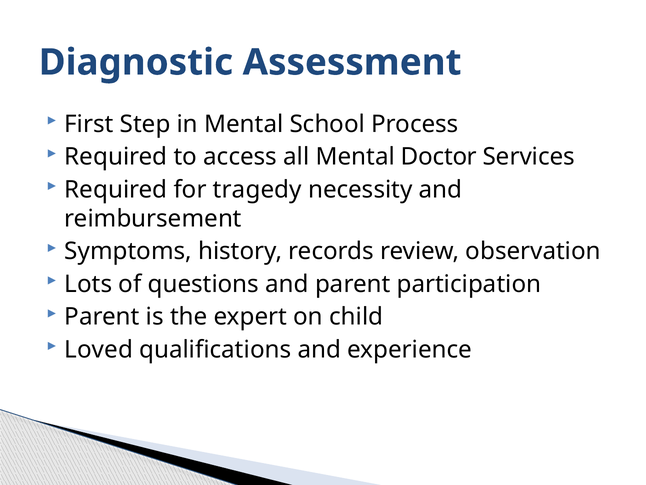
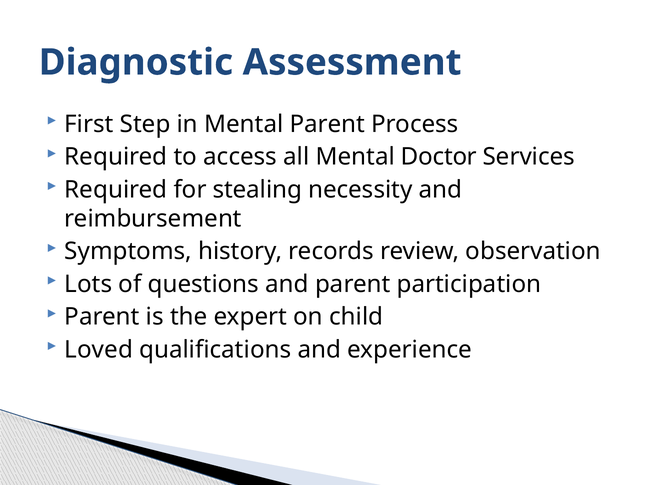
Mental School: School -> Parent (327, 124)
tragedy: tragedy -> stealing (257, 189)
